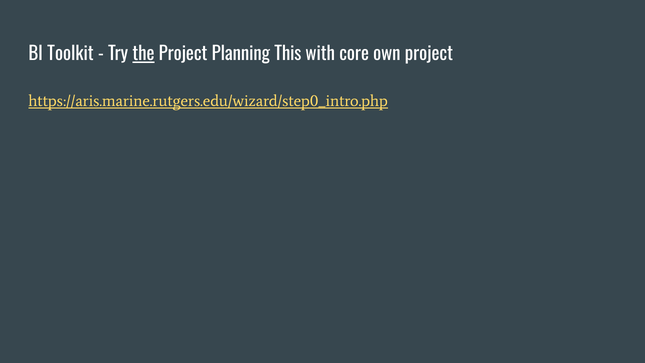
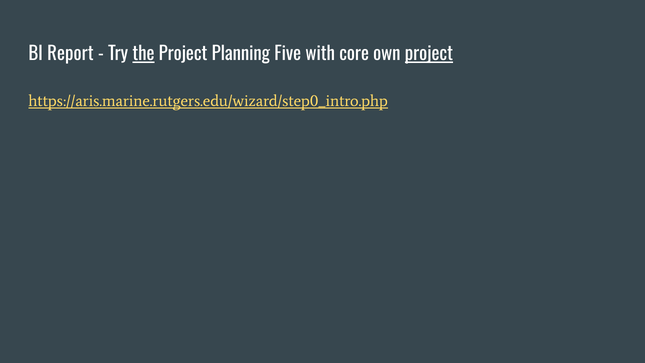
Toolkit: Toolkit -> Report (70, 54)
This: This -> Five (288, 54)
project underline: none -> present (429, 54)
